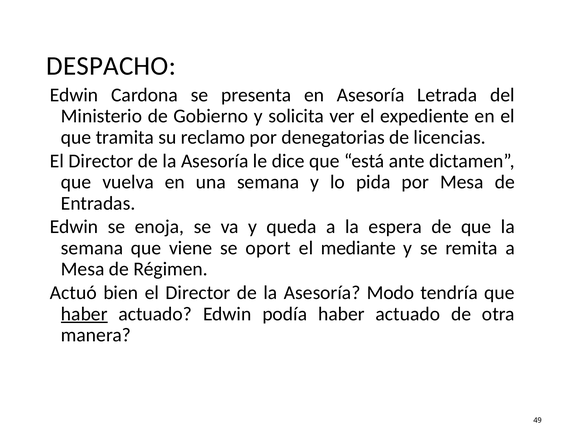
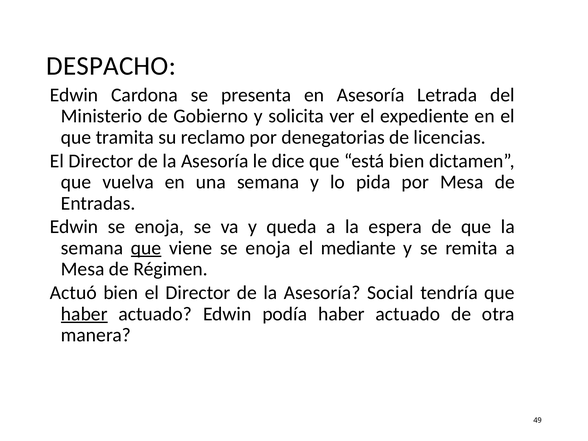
está ante: ante -> bien (407, 161)
que underline: none -> present (146, 248)
viene se oport: oport -> enoja (268, 248)
Modo: Modo -> Social (390, 293)
